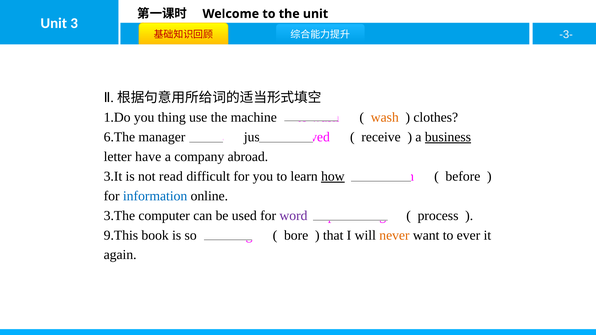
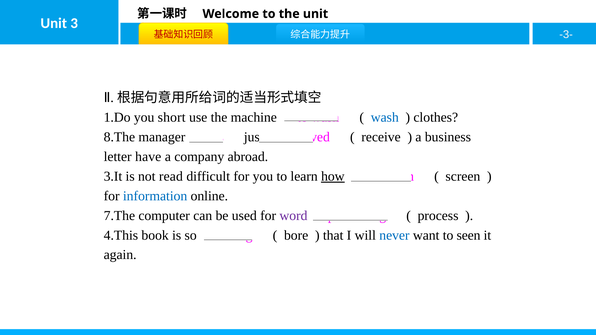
thing: thing -> short (172, 117)
wash colour: orange -> blue (385, 117)
6.The: 6.The -> 8.The (119, 137)
business underline: present -> none (448, 137)
before: before -> screen (463, 176)
3.The: 3.The -> 7.The (119, 216)
9.This: 9.This -> 4.This (121, 235)
never colour: orange -> blue (394, 235)
ever: ever -> seen (469, 235)
